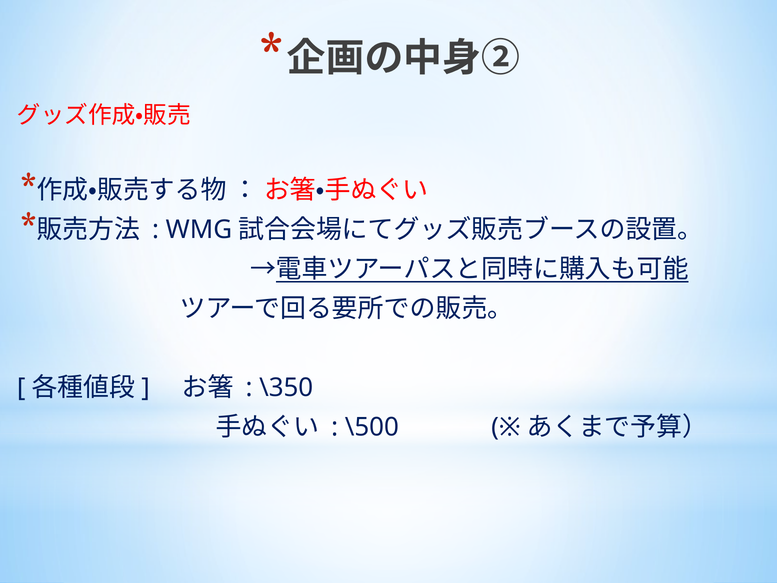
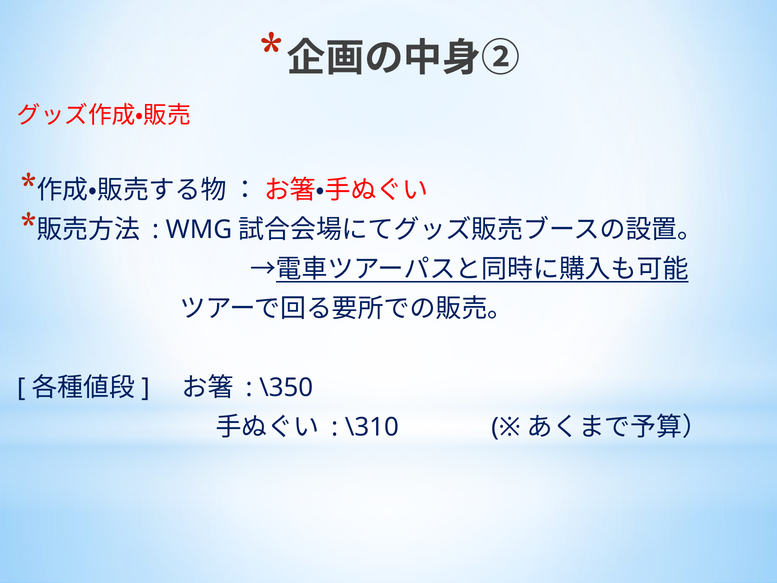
\500: \500 -> \310 (372, 427)
